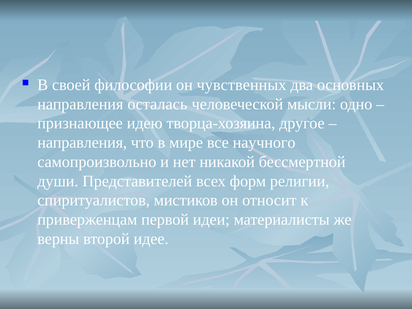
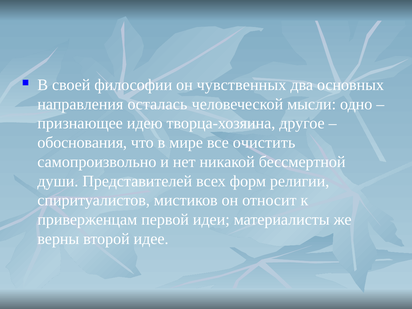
направления: направления -> обоснования (82, 143)
научного: научного -> очистить (264, 143)
